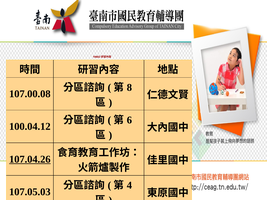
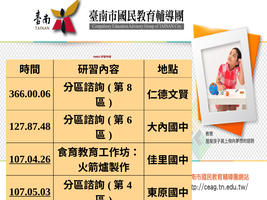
107.00.08: 107.00.08 -> 366.00.06 (30, 94)
100.04.12: 100.04.12 -> 127.87.48 (30, 127)
107.05.03 underline: none -> present (30, 192)
